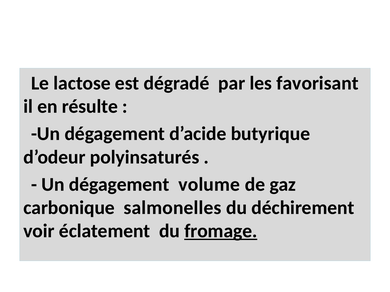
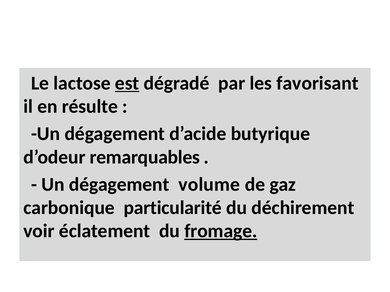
est underline: none -> present (127, 83)
polyinsaturés: polyinsaturés -> remarquables (145, 157)
salmonelles: salmonelles -> particularité (173, 208)
